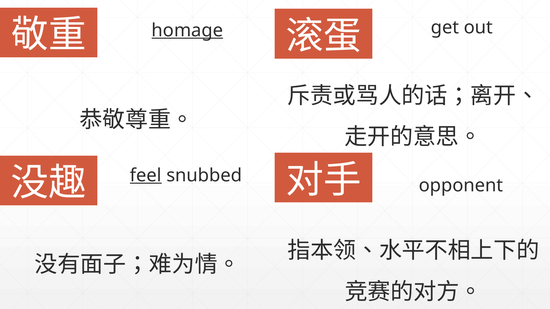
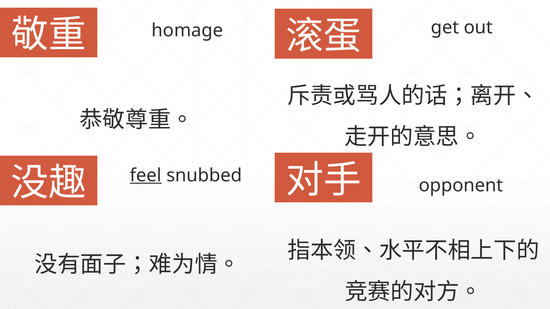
homage underline: present -> none (187, 30)
